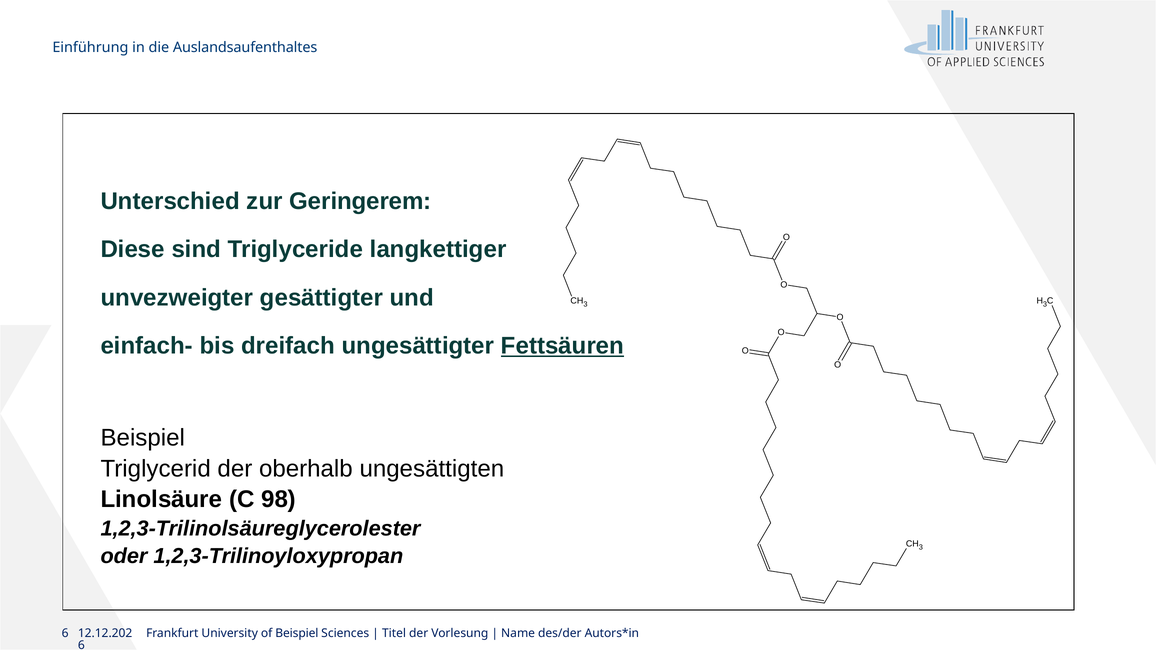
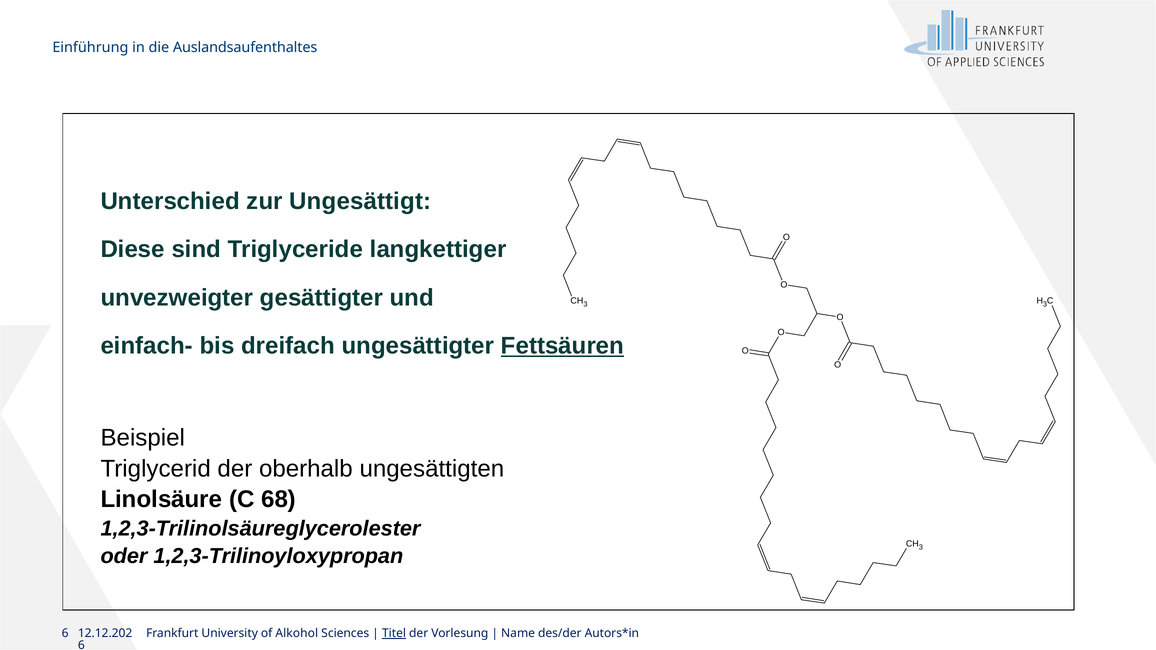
Geringerem: Geringerem -> Ungesättigt (360, 201)
98: 98 -> 68 (279, 500)
of Beispiel: Beispiel -> Alkohol (297, 634)
Titel underline: none -> present (394, 634)
